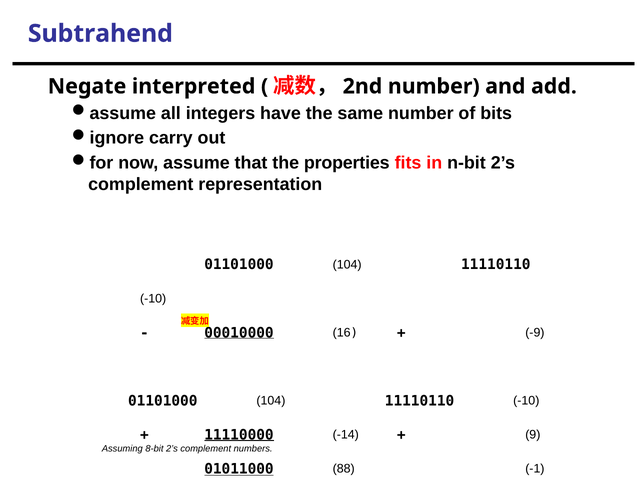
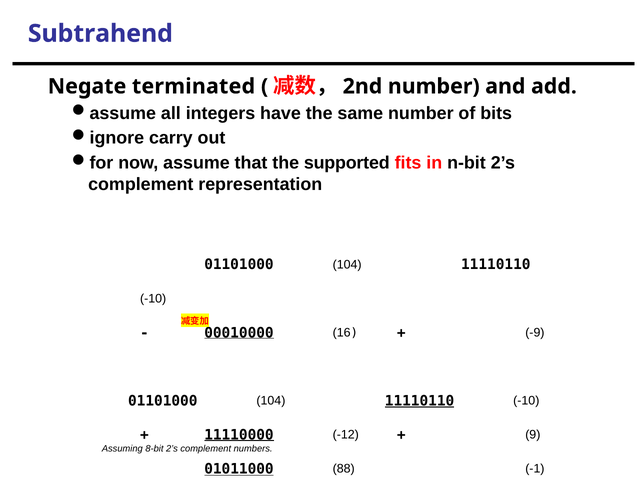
interpreted: interpreted -> terminated (193, 86)
properties: properties -> supported (347, 163)
11110110 underline: none -> present (420, 401)
-14: -14 -> -12 (346, 435)
